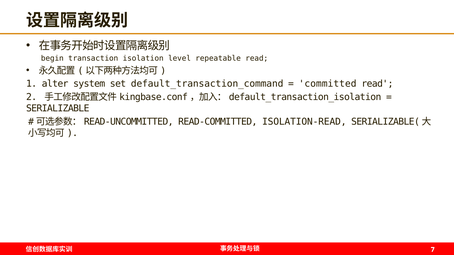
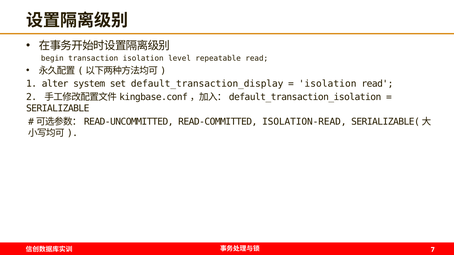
default_transaction_command: default_transaction_command -> default_transaction_display (207, 84)
committed: committed -> isolation (328, 84)
